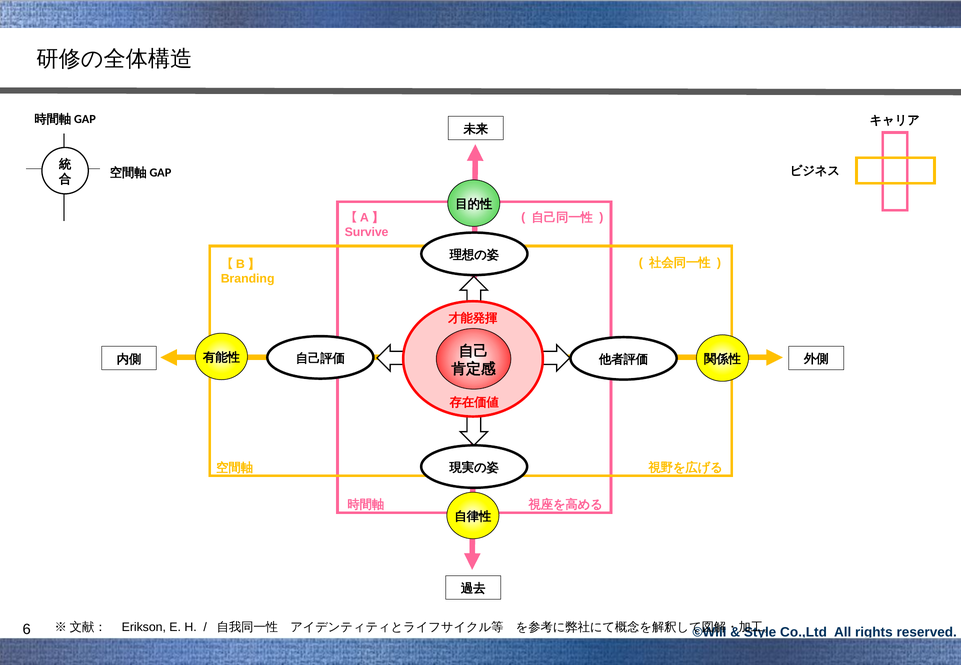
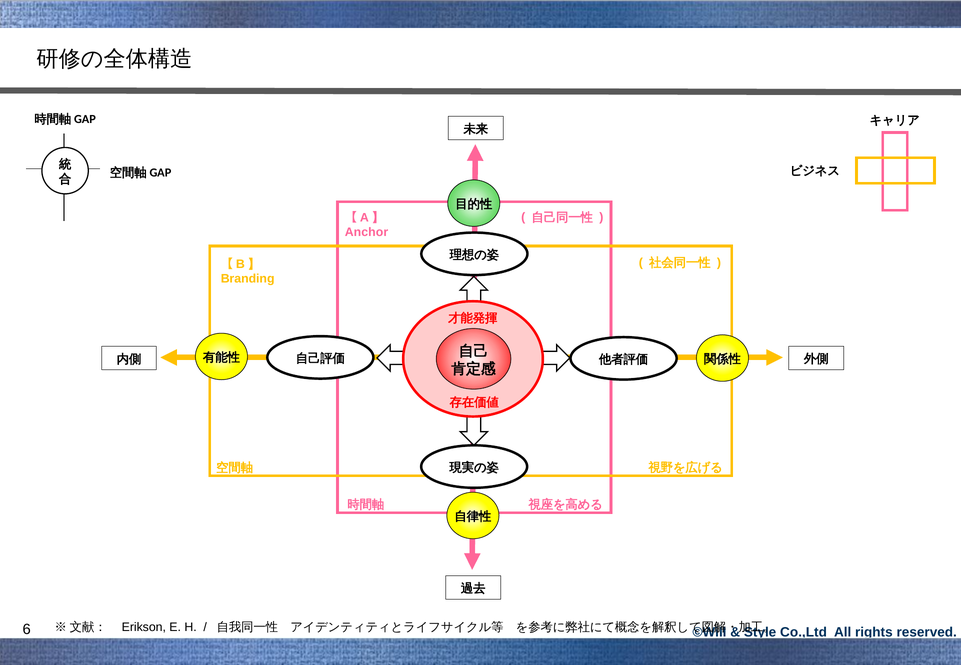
Survive: Survive -> Anchor (366, 232)
